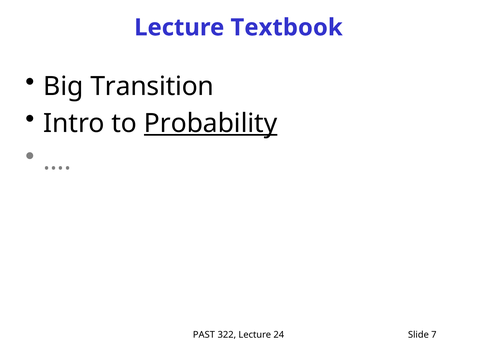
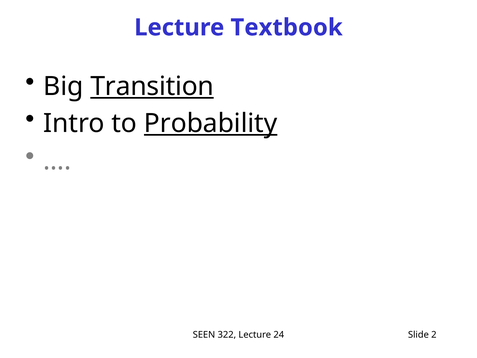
Transition underline: none -> present (152, 86)
PAST: PAST -> SEEN (204, 335)
7: 7 -> 2 (434, 335)
